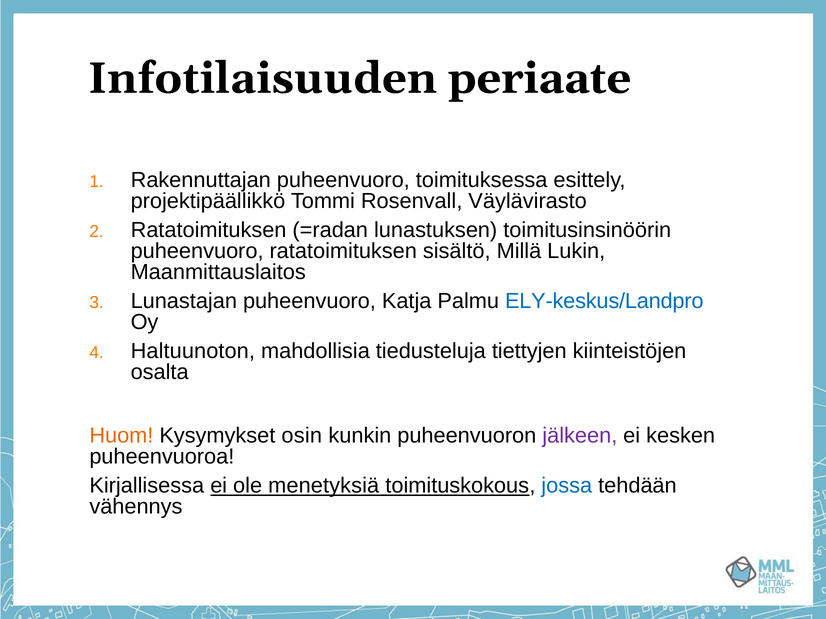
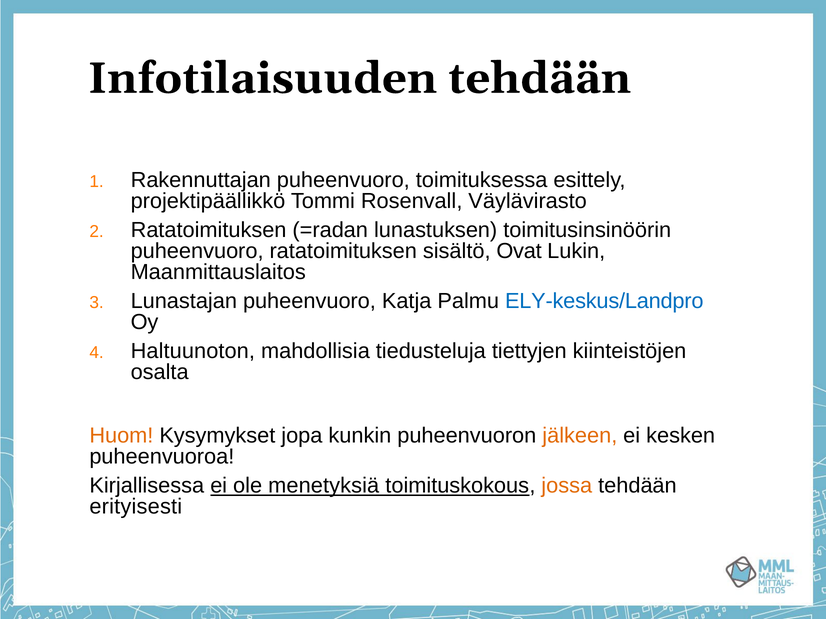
Infotilaisuuden periaate: periaate -> tehdään (540, 78)
Millä: Millä -> Ovat (519, 251)
osin: osin -> jopa (302, 436)
jälkeen colour: purple -> orange (580, 436)
jossa colour: blue -> orange (567, 486)
vähennys: vähennys -> erityisesti (136, 507)
